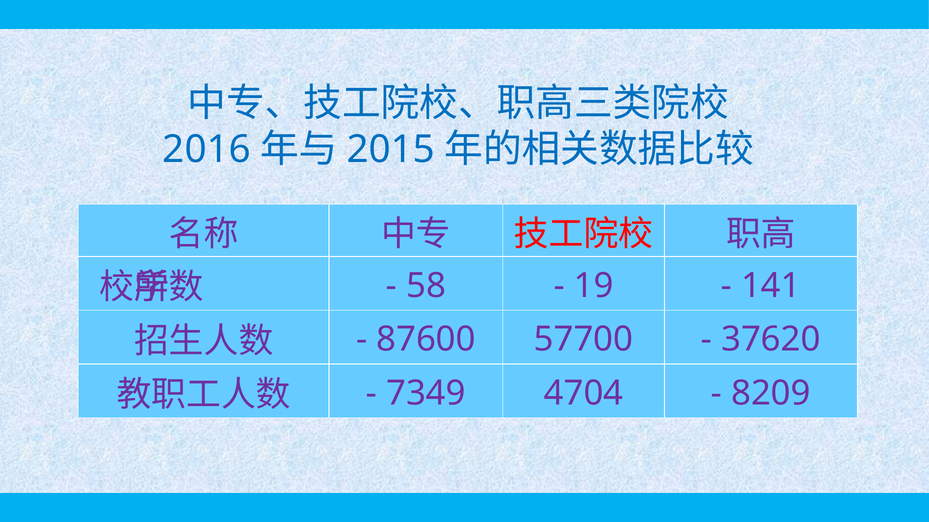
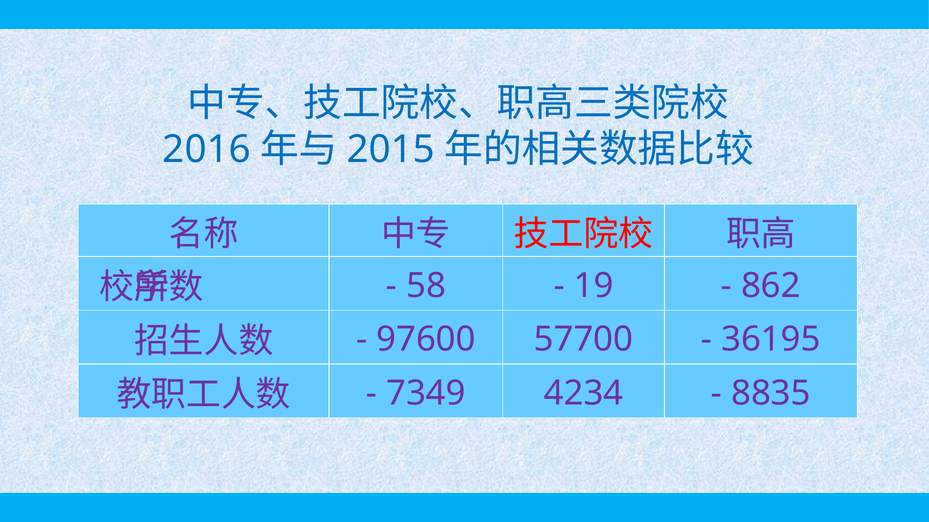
141: 141 -> 862 (771, 286)
87600: 87600 -> 97600 (426, 340)
37620: 37620 -> 36195 (771, 340)
4704: 4704 -> 4234 (584, 394)
8209: 8209 -> 8835 (771, 394)
